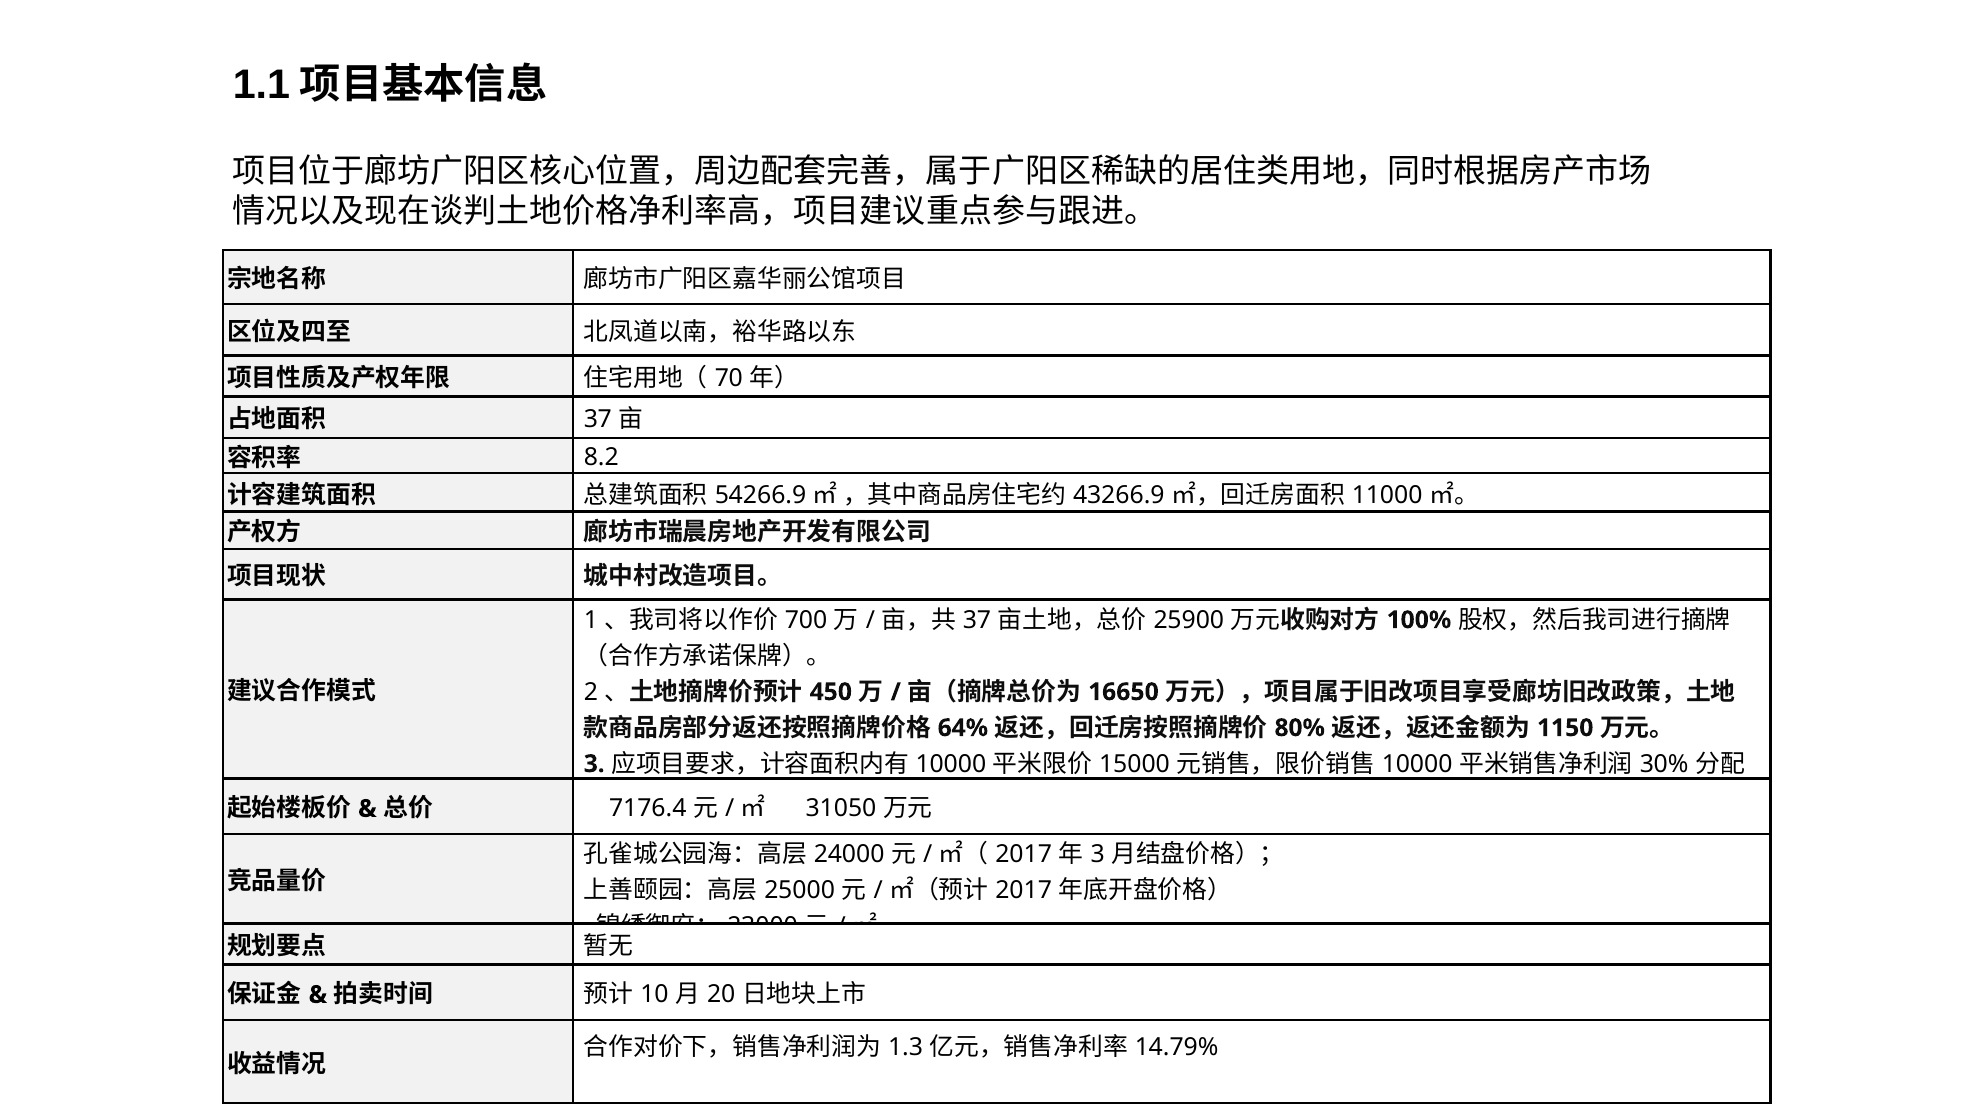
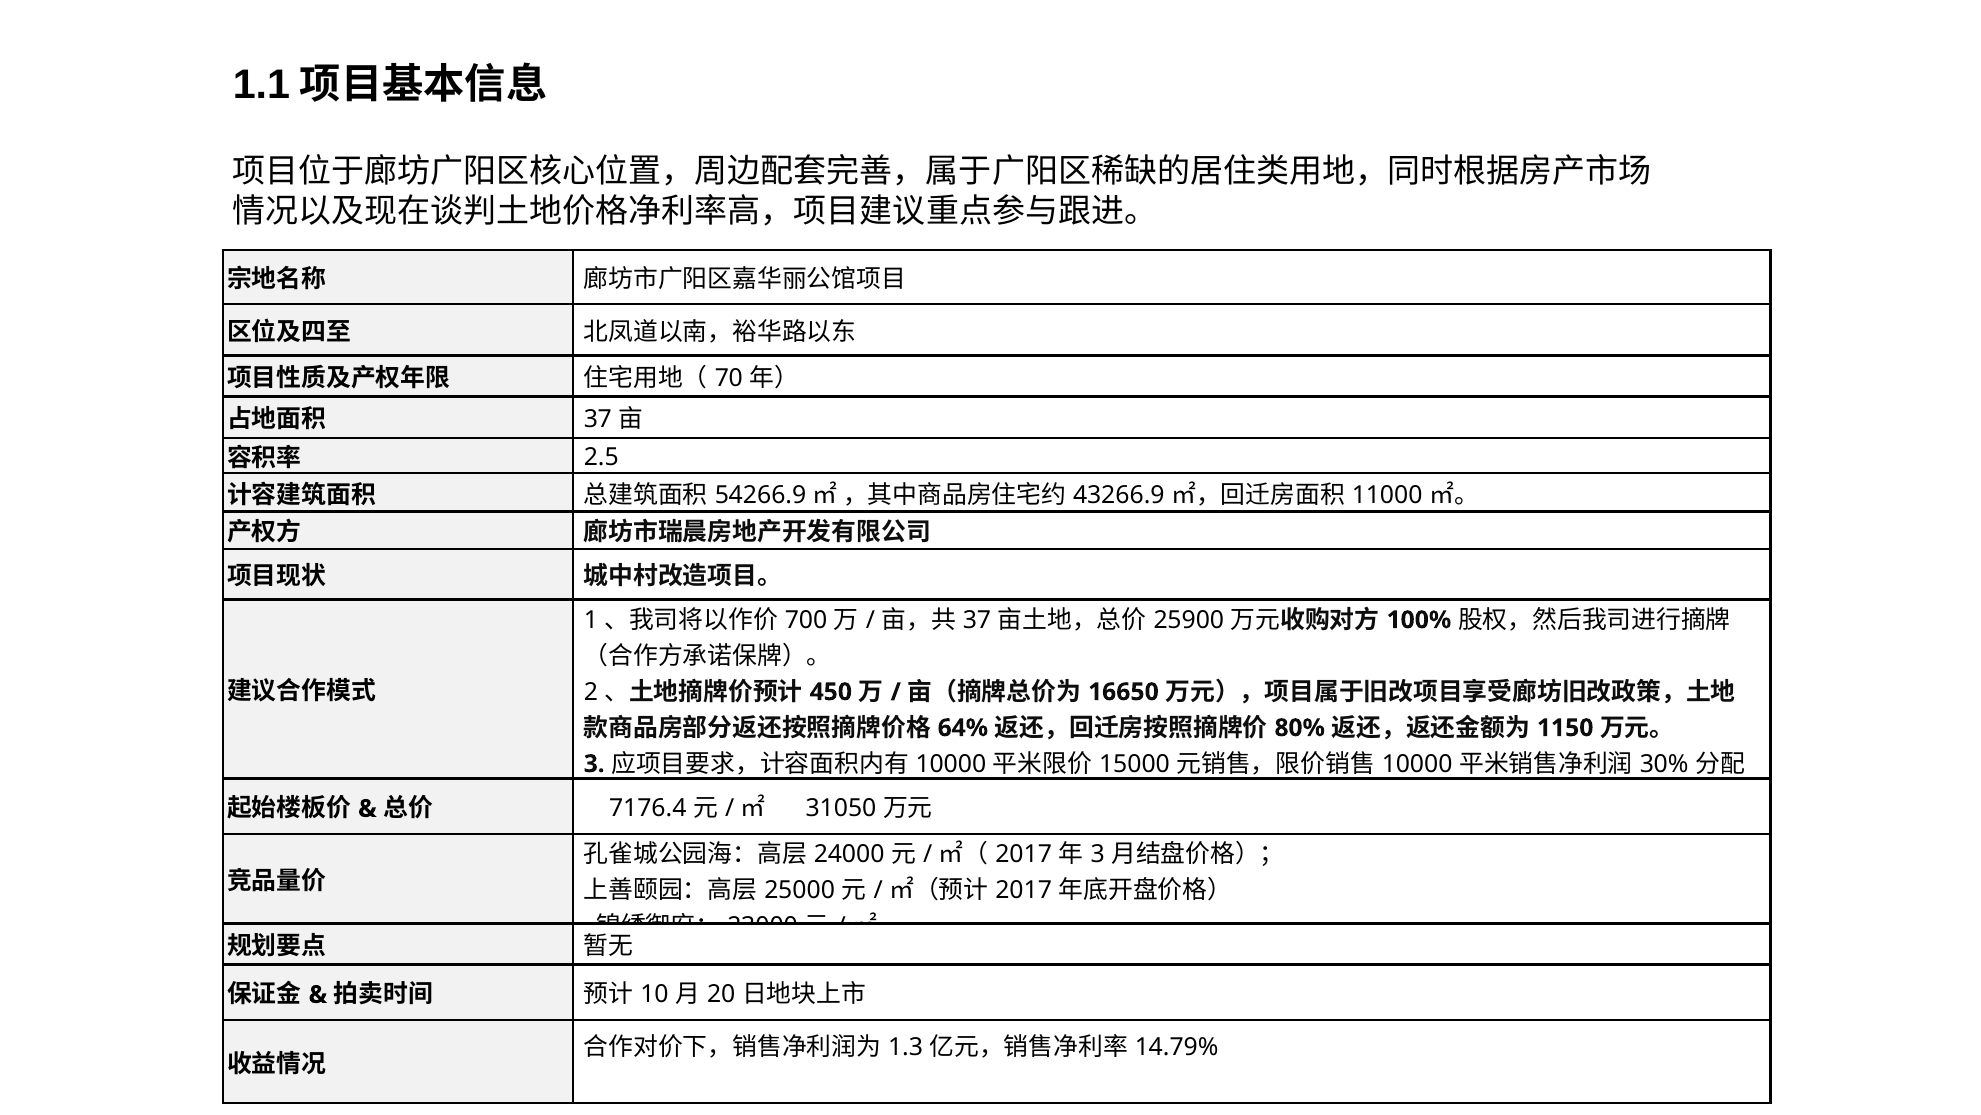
8.2: 8.2 -> 2.5 (601, 457)
